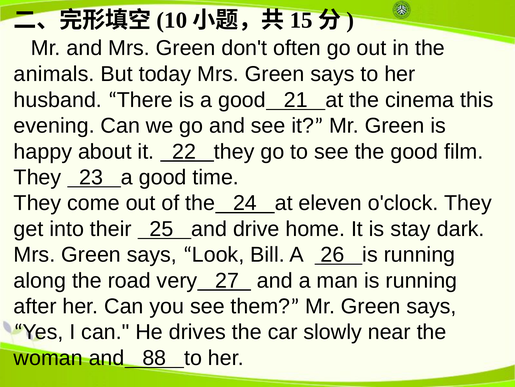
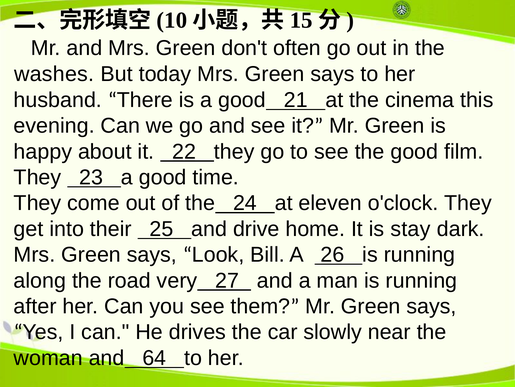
animals: animals -> washes (54, 74)
88: 88 -> 64 (154, 357)
